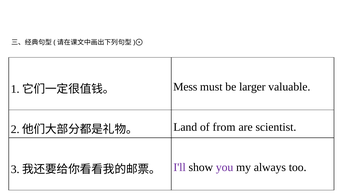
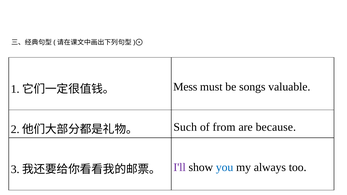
larger: larger -> songs (252, 87)
Land: Land -> Such (185, 127)
scientist: scientist -> because (276, 127)
you colour: purple -> blue (225, 167)
